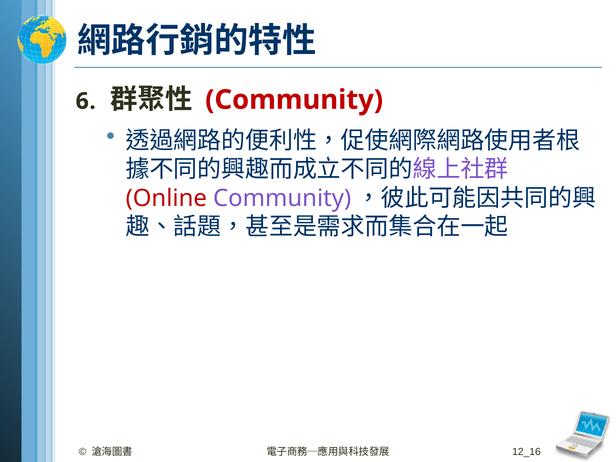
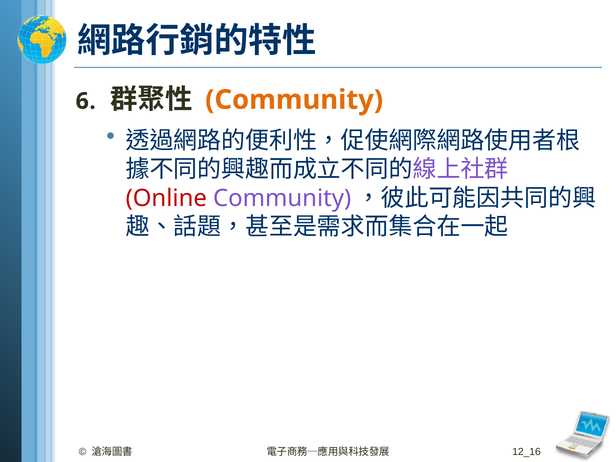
Community colour: red -> orange (294, 100)
